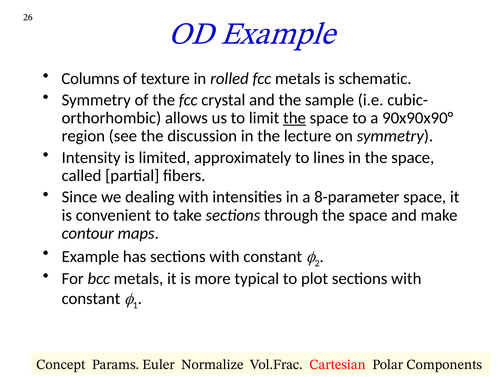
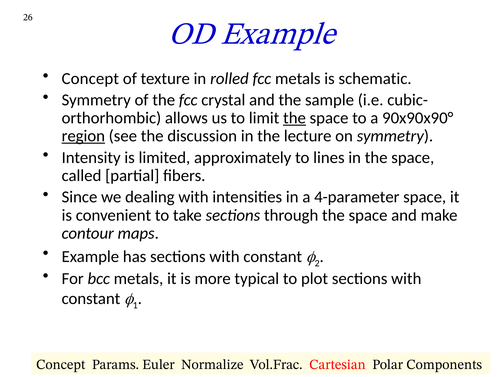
Columns: Columns -> Concept (90, 79)
region underline: none -> present (83, 136)
8-parameter: 8-parameter -> 4-parameter (357, 197)
